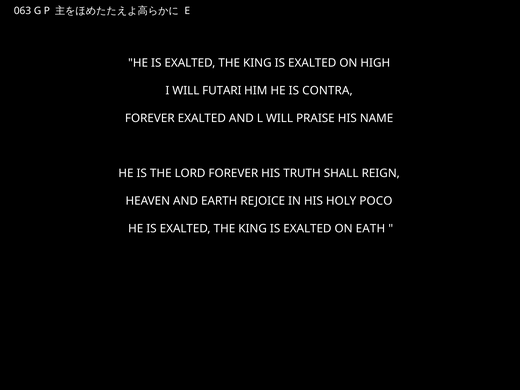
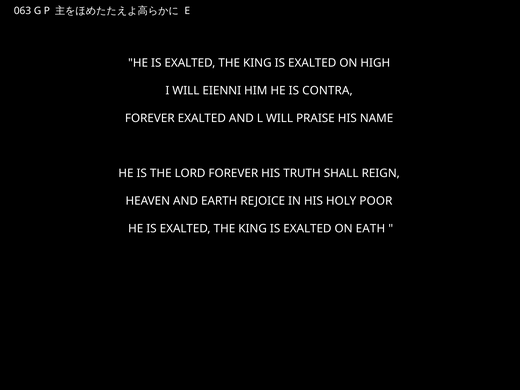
FUTARI: FUTARI -> EIENNI (222, 91)
POCO: POCO -> POOR (376, 201)
